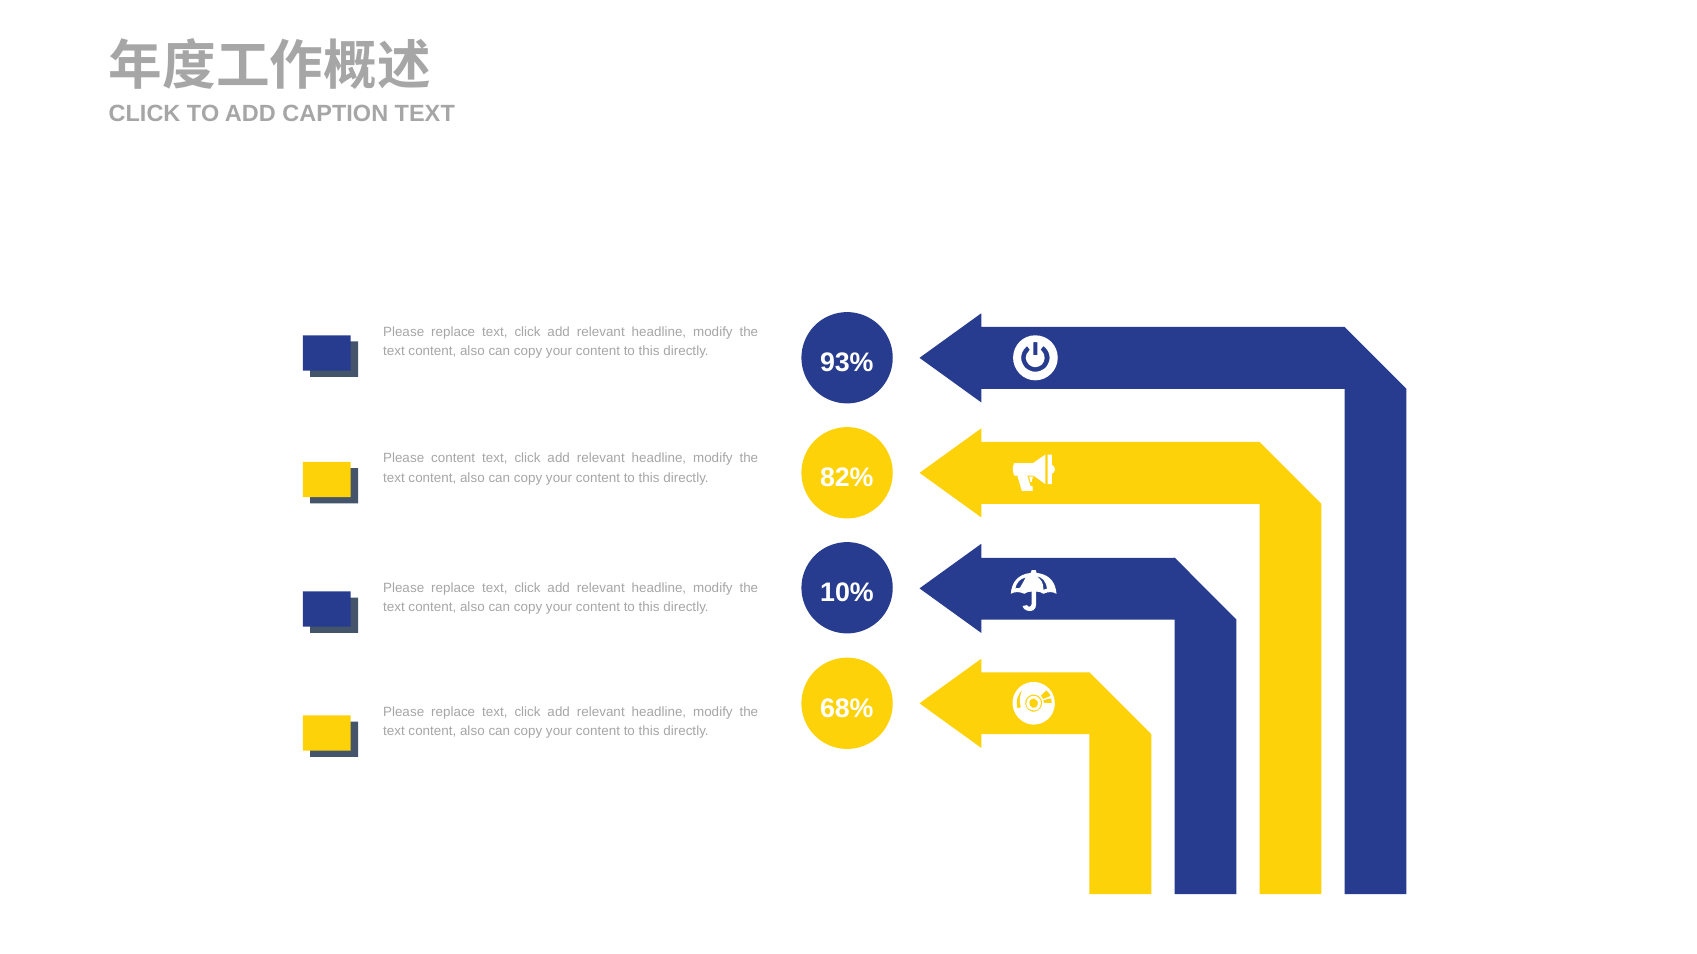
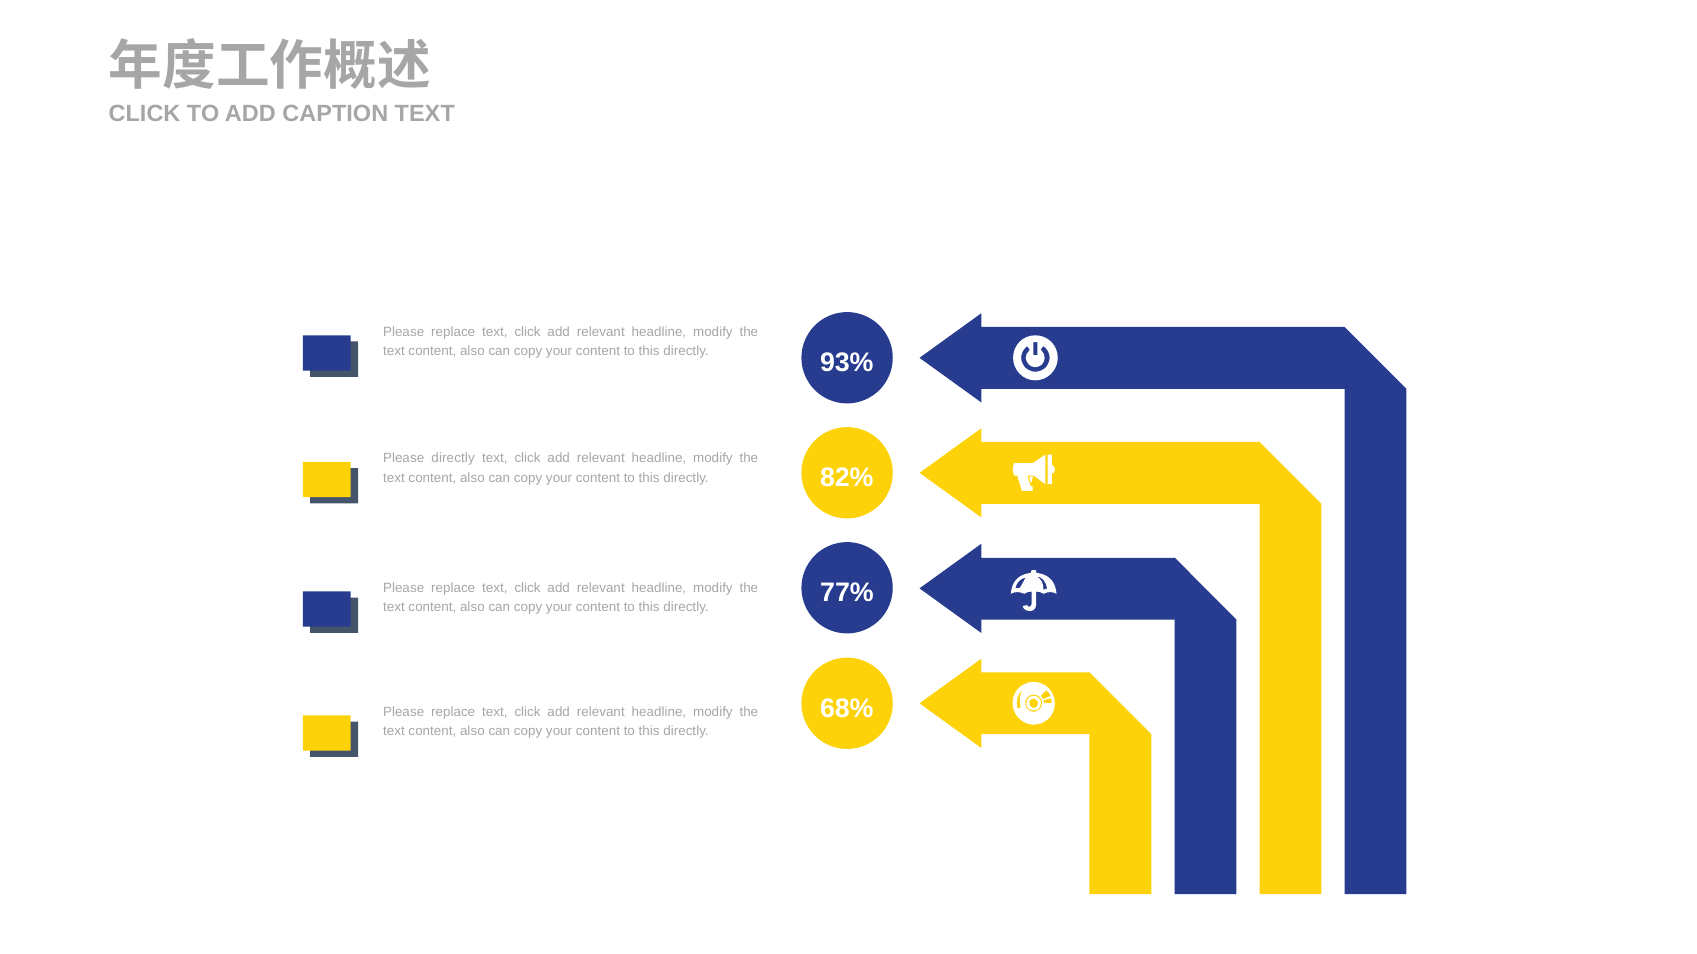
Please content: content -> directly (453, 459)
10%: 10% -> 77% (847, 593)
